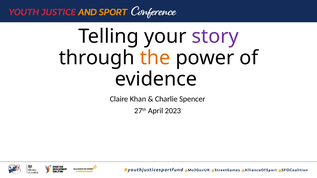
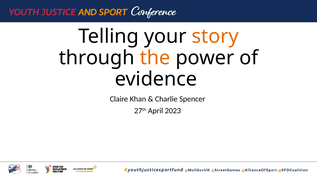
story colour: purple -> orange (215, 36)
